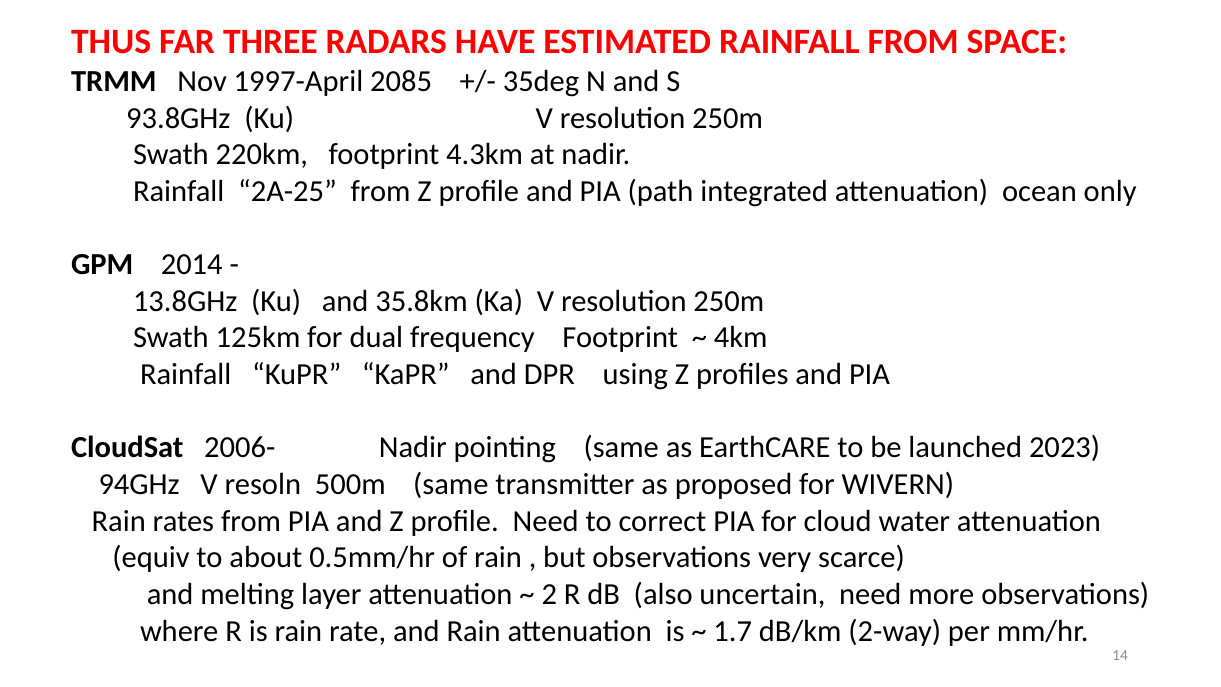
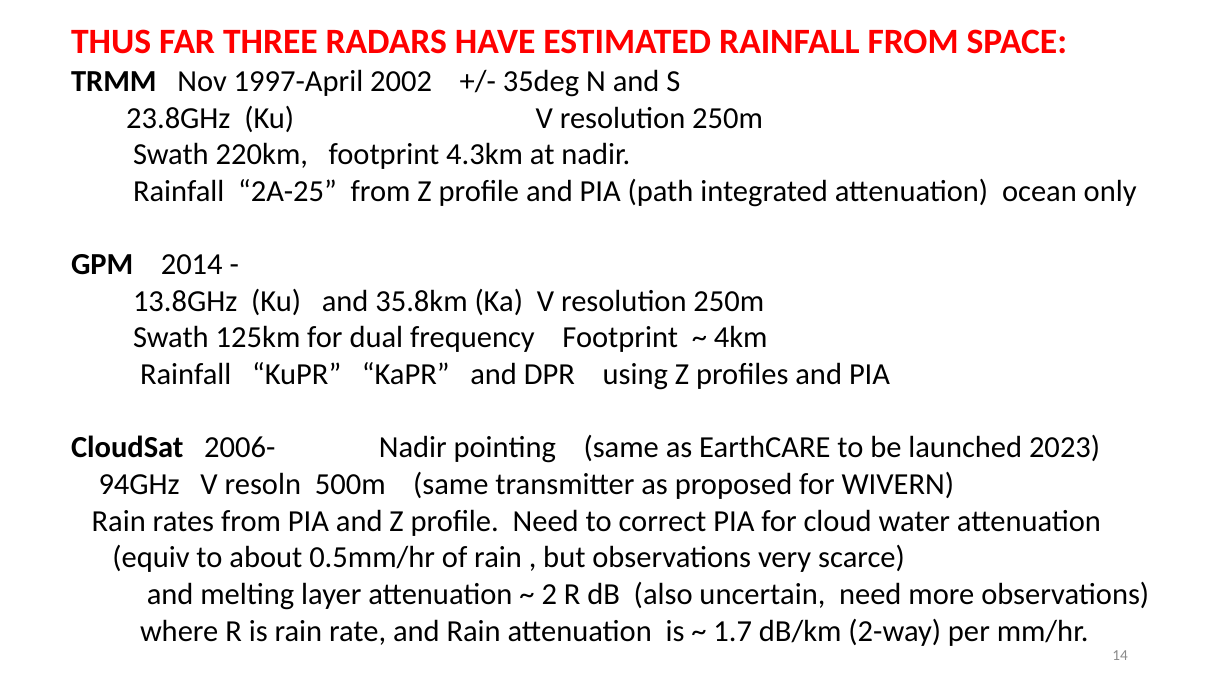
2085: 2085 -> 2002 (401, 81)
93.8GHz: 93.8GHz -> 23.8GHz (178, 118)
